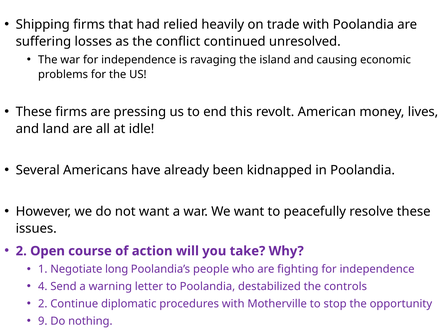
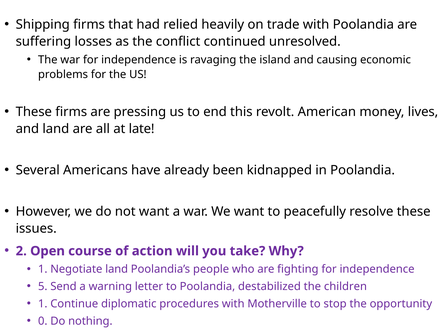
idle: idle -> late (142, 129)
Negotiate long: long -> land (117, 269)
4: 4 -> 5 (43, 287)
controls: controls -> children (345, 287)
2: 2 -> 1 (43, 304)
9: 9 -> 0 (43, 321)
